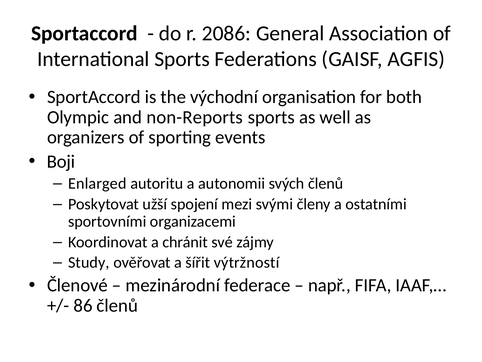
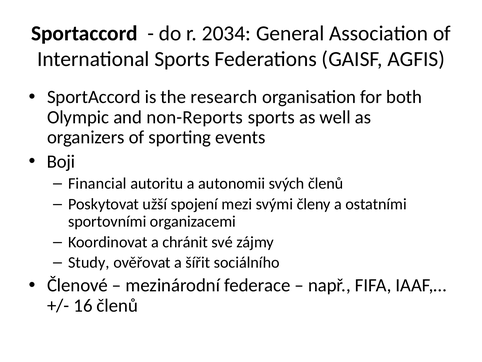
2086: 2086 -> 2034 (226, 33)
východní: východní -> research (224, 97)
Enlarged: Enlarged -> Financial (97, 183)
výtržností: výtržností -> sociálního (247, 262)
86: 86 -> 16 (83, 305)
